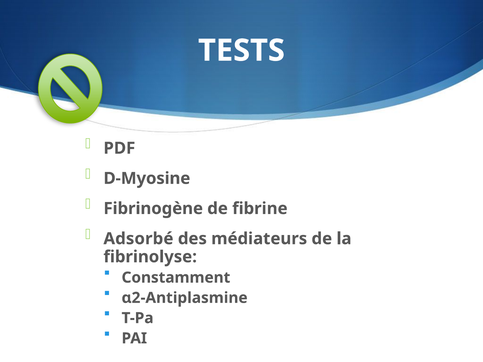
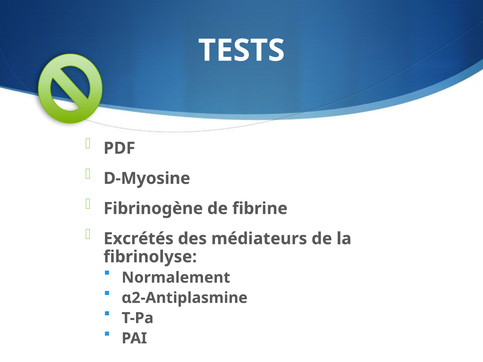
Adsorbé: Adsorbé -> Excrétés (139, 239)
Constamment: Constamment -> Normalement (176, 278)
